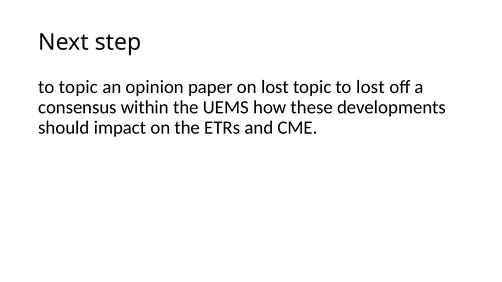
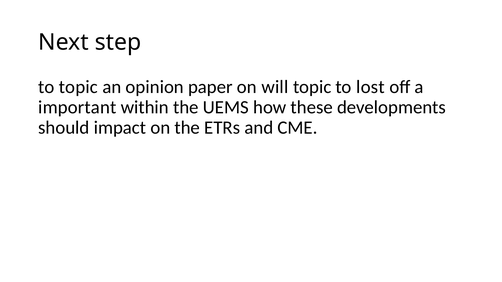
on lost: lost -> will (275, 87)
consensus: consensus -> important (77, 107)
